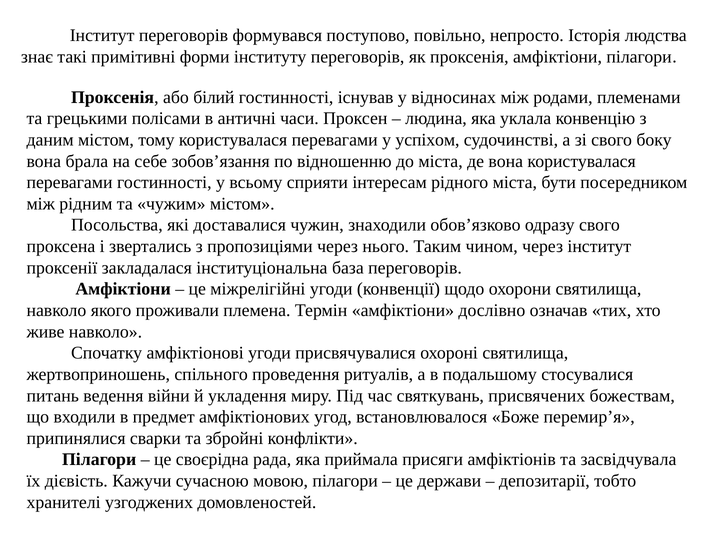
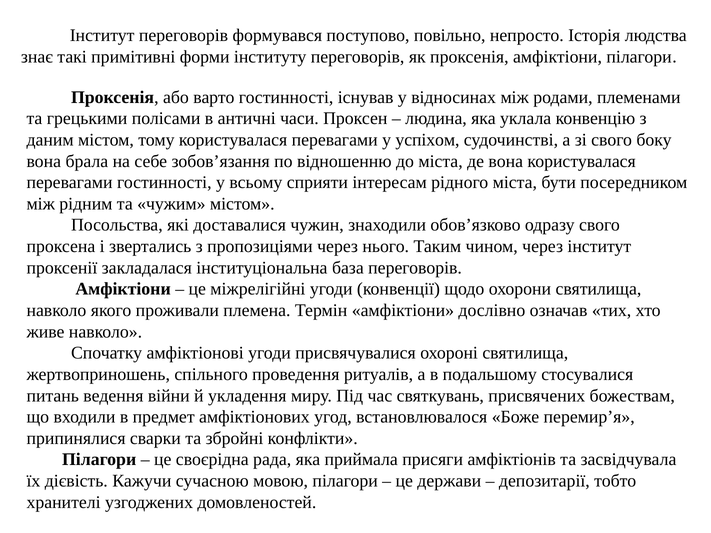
білий: білий -> варто (214, 97)
